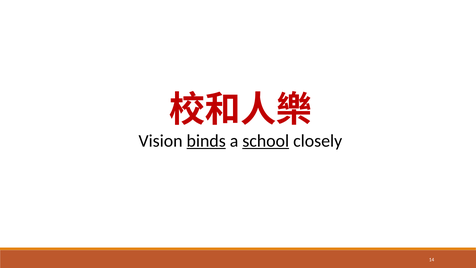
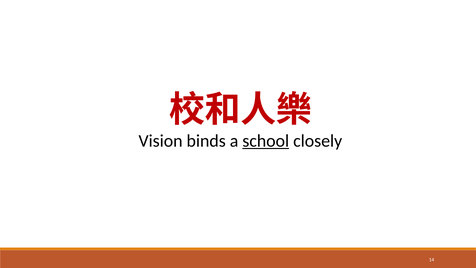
binds underline: present -> none (206, 141)
